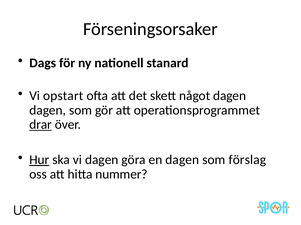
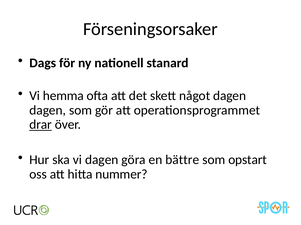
opstart: opstart -> hemma (63, 96)
Hur underline: present -> none (39, 160)
en dagen: dagen -> bättre (182, 160)
förslag: förslag -> opstart (248, 160)
